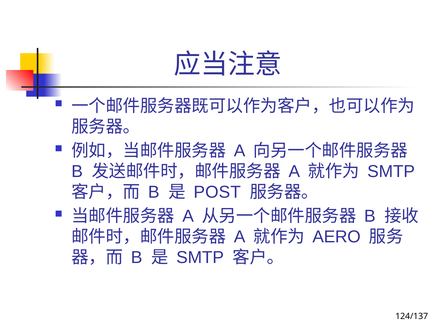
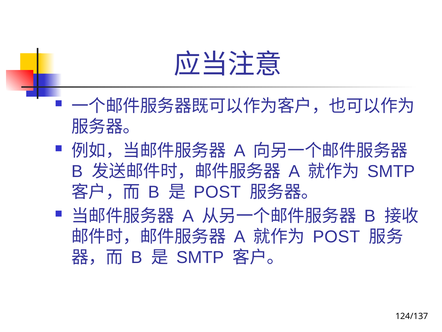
AERO: AERO -> POST (336, 237)
